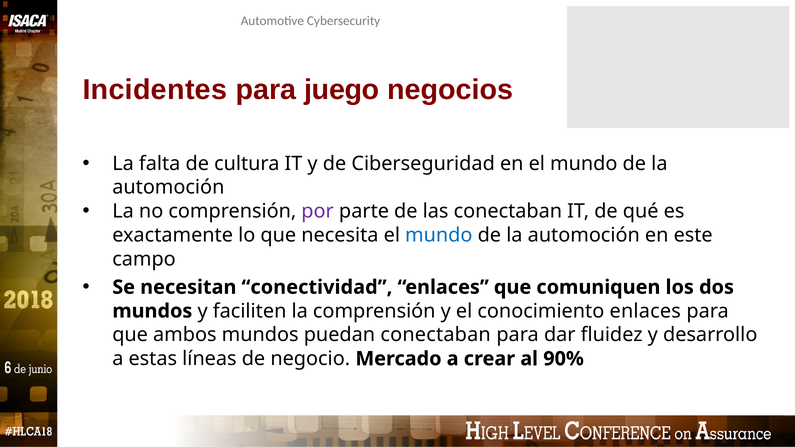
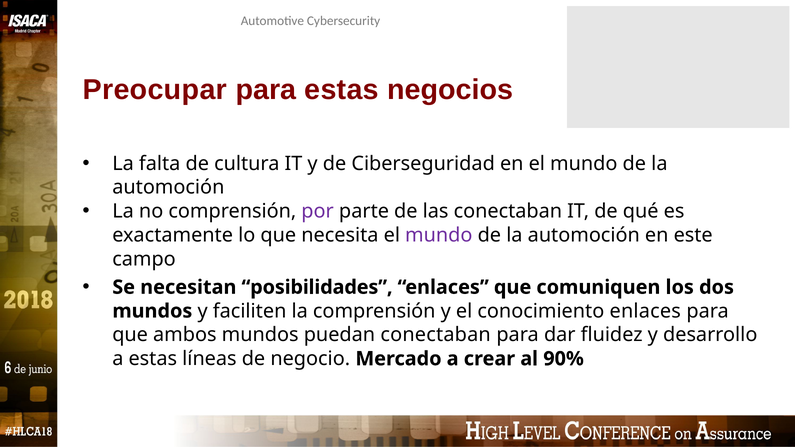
Incidentes: Incidentes -> Preocupar (155, 90)
para juego: juego -> estas (342, 90)
mundo colour: blue -> purple (439, 235)
conectividad: conectividad -> posibilidades (317, 287)
